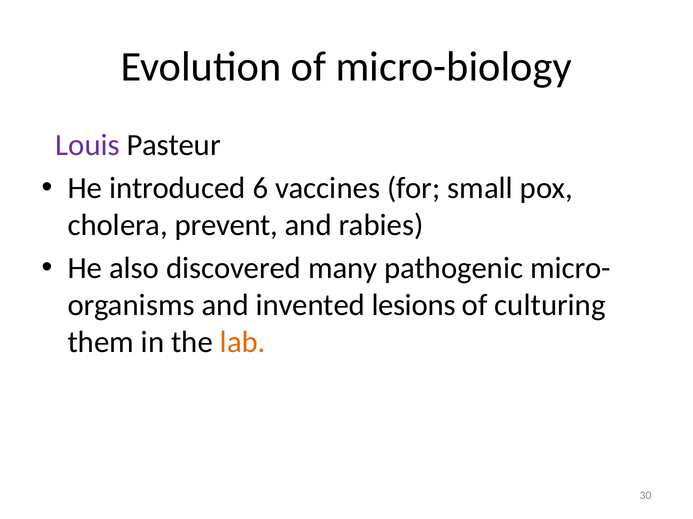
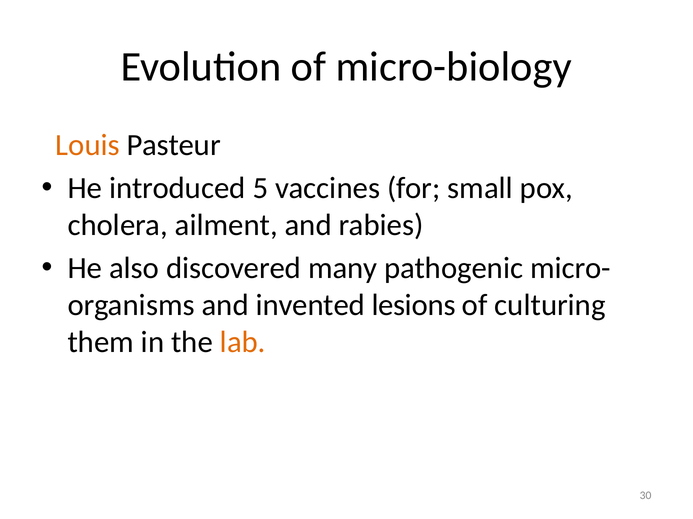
Louis colour: purple -> orange (88, 145)
6: 6 -> 5 (260, 189)
prevent: prevent -> ailment (226, 225)
